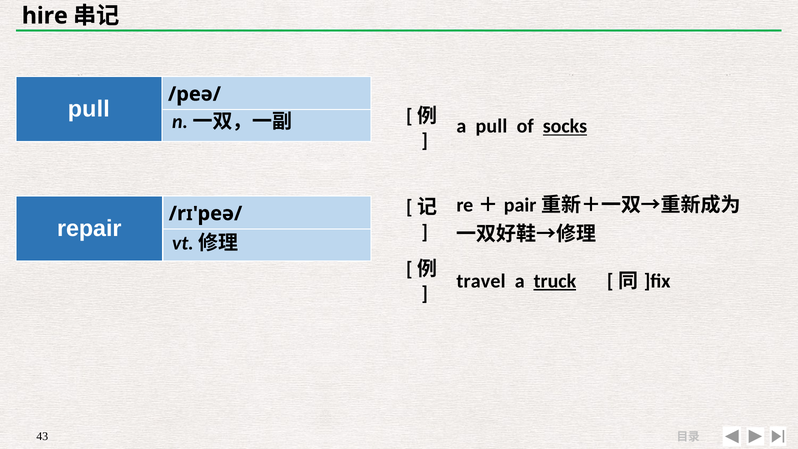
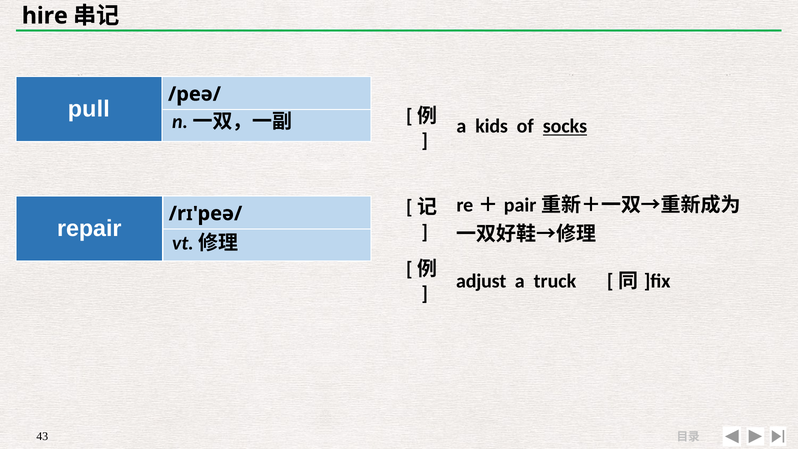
a pull: pull -> kids (492, 126)
travel: travel -> adjust (481, 281)
truck underline: present -> none (555, 281)
